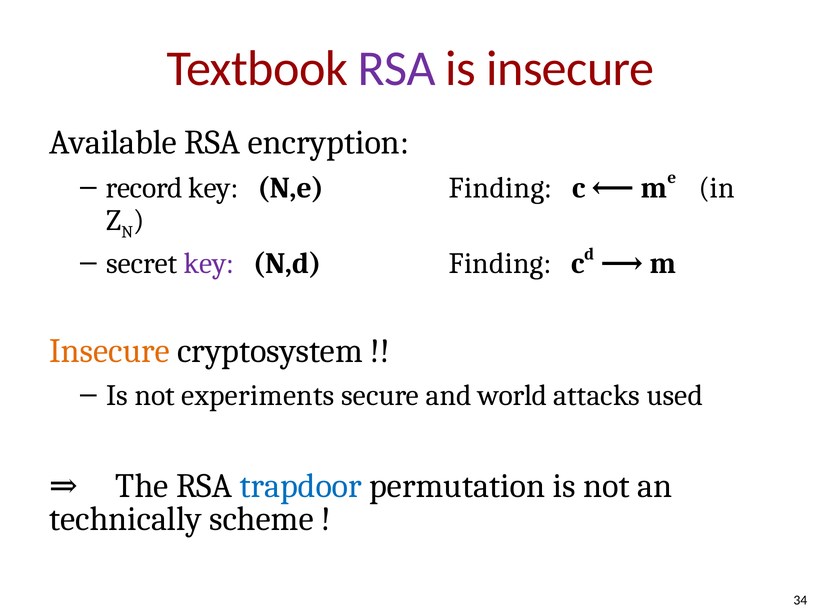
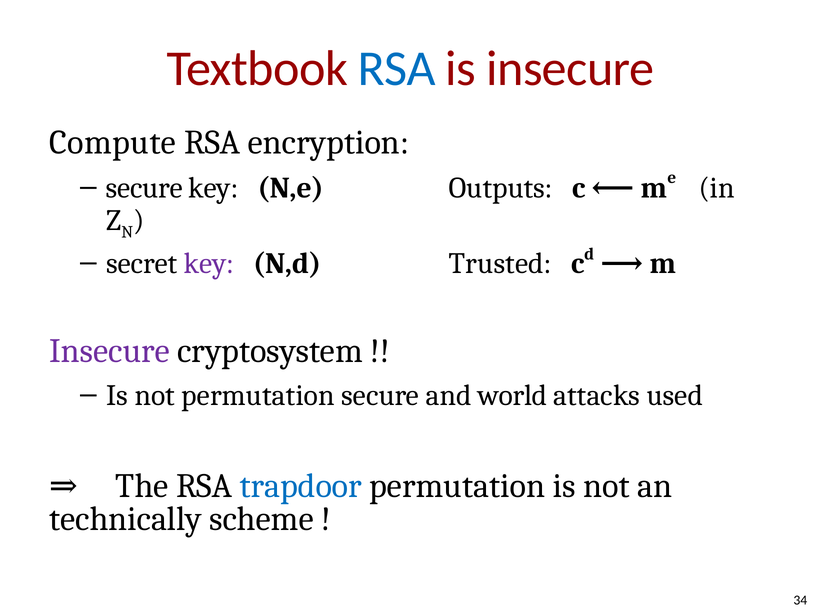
RSA colour: purple -> blue (397, 68)
Available: Available -> Compute (113, 143)
record: record -> secure (144, 188)
N,e Finding: Finding -> Outputs (501, 188)
N,d Finding: Finding -> Trusted (500, 264)
Insecure colour: orange -> purple (109, 351)
not experiments: experiments -> permutation (258, 395)
